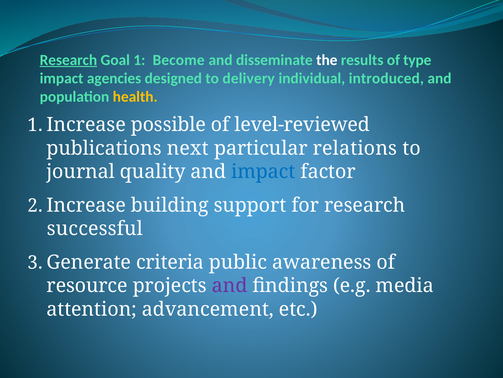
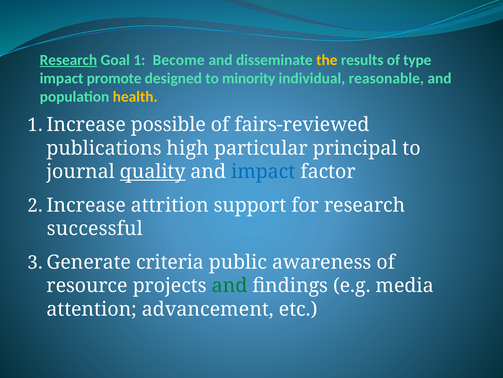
the colour: white -> yellow (327, 60)
agencies: agencies -> promote (114, 78)
delivery: delivery -> minority (249, 78)
introduced: introduced -> reasonable (386, 78)
level-reviewed: level-reviewed -> fairs-reviewed (302, 125)
next: next -> high (188, 148)
relations: relations -> principal (355, 148)
quality underline: none -> present (153, 171)
building: building -> attrition (170, 205)
and colour: purple -> green (230, 285)
